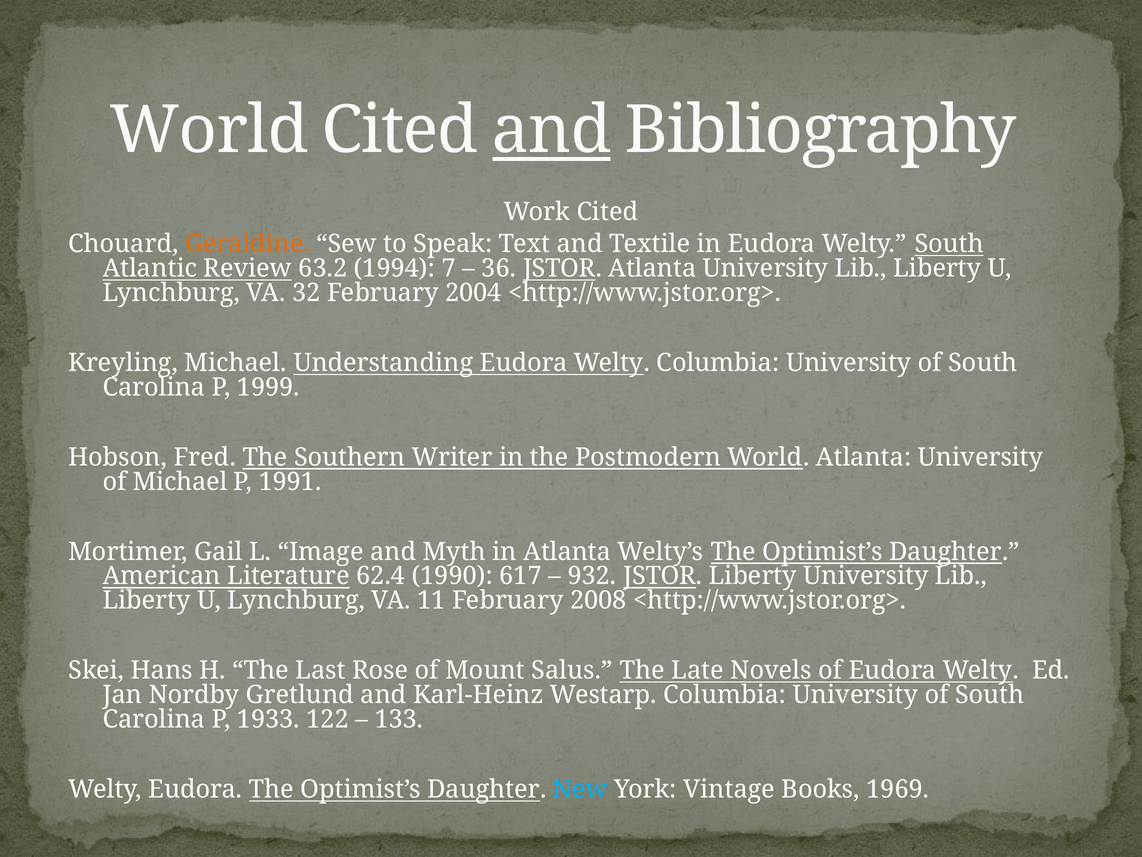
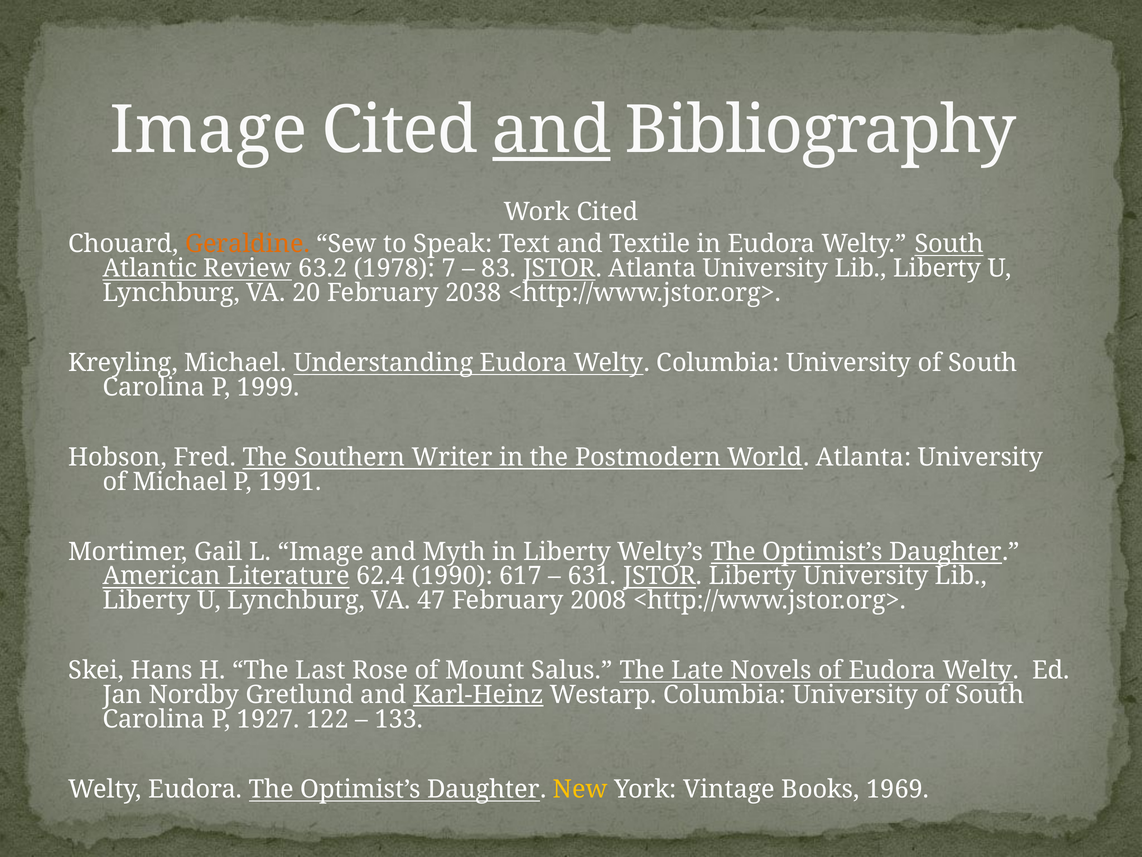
World: World -> Image (209, 130)
1994: 1994 -> 1978 (394, 268)
36: 36 -> 83 (499, 268)
32: 32 -> 20 (306, 293)
2004: 2004 -> 2038 (473, 293)
in Atlanta: Atlanta -> Liberty (567, 551)
932: 932 -> 631 (592, 576)
11: 11 -> 47 (431, 600)
Karl-Heinz underline: none -> present (478, 695)
1933: 1933 -> 1927 (268, 719)
New colour: light blue -> yellow (580, 789)
